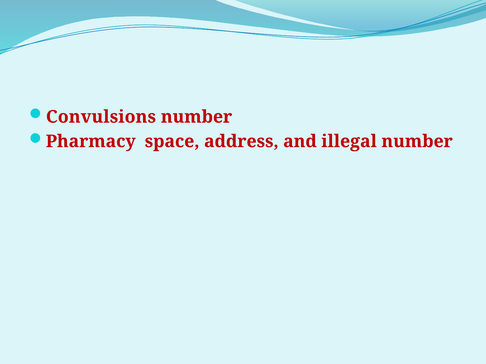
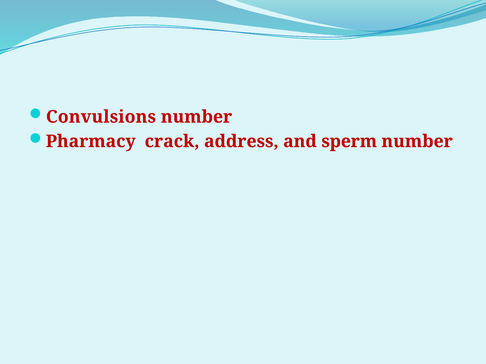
space: space -> crack (172, 142)
illegal: illegal -> sperm (349, 142)
